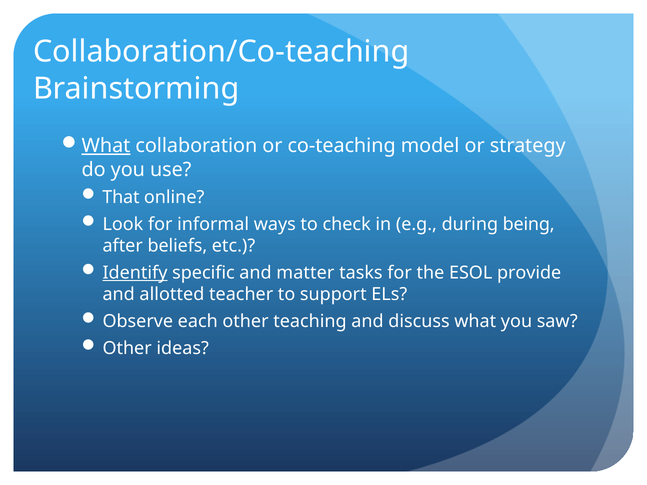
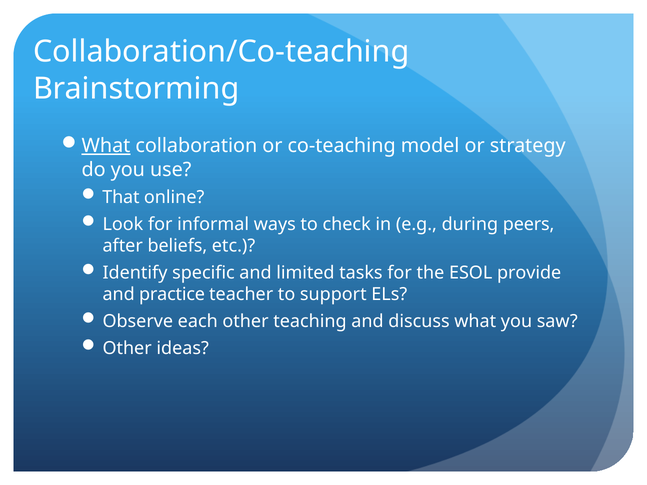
being: being -> peers (529, 224)
Identify underline: present -> none (135, 273)
matter: matter -> limited (305, 273)
allotted: allotted -> practice (172, 295)
